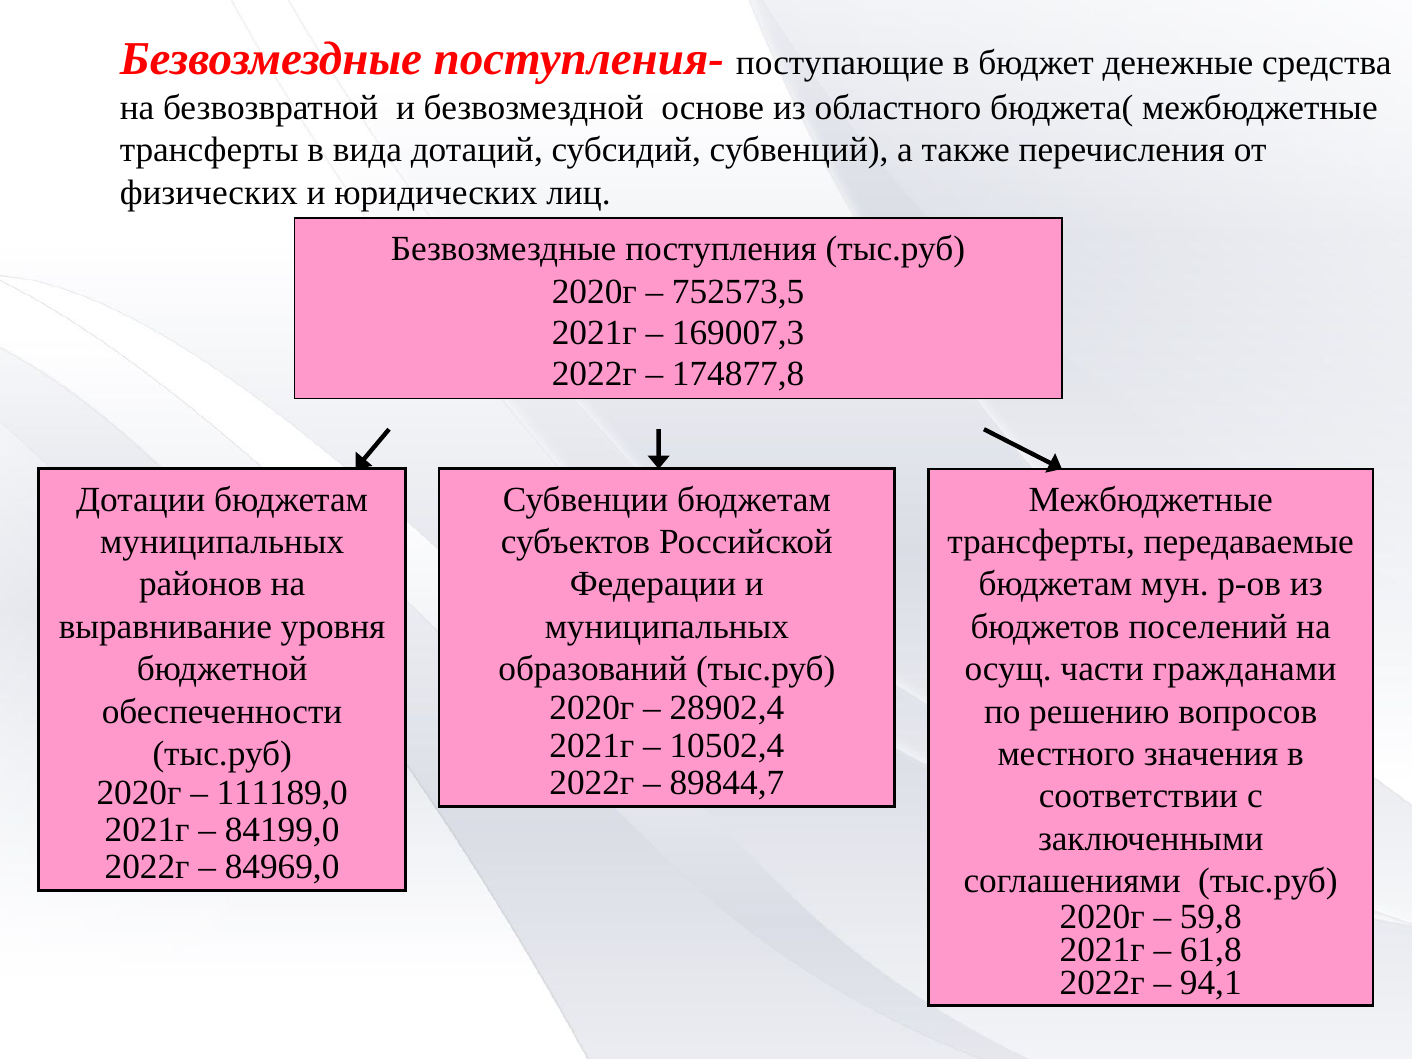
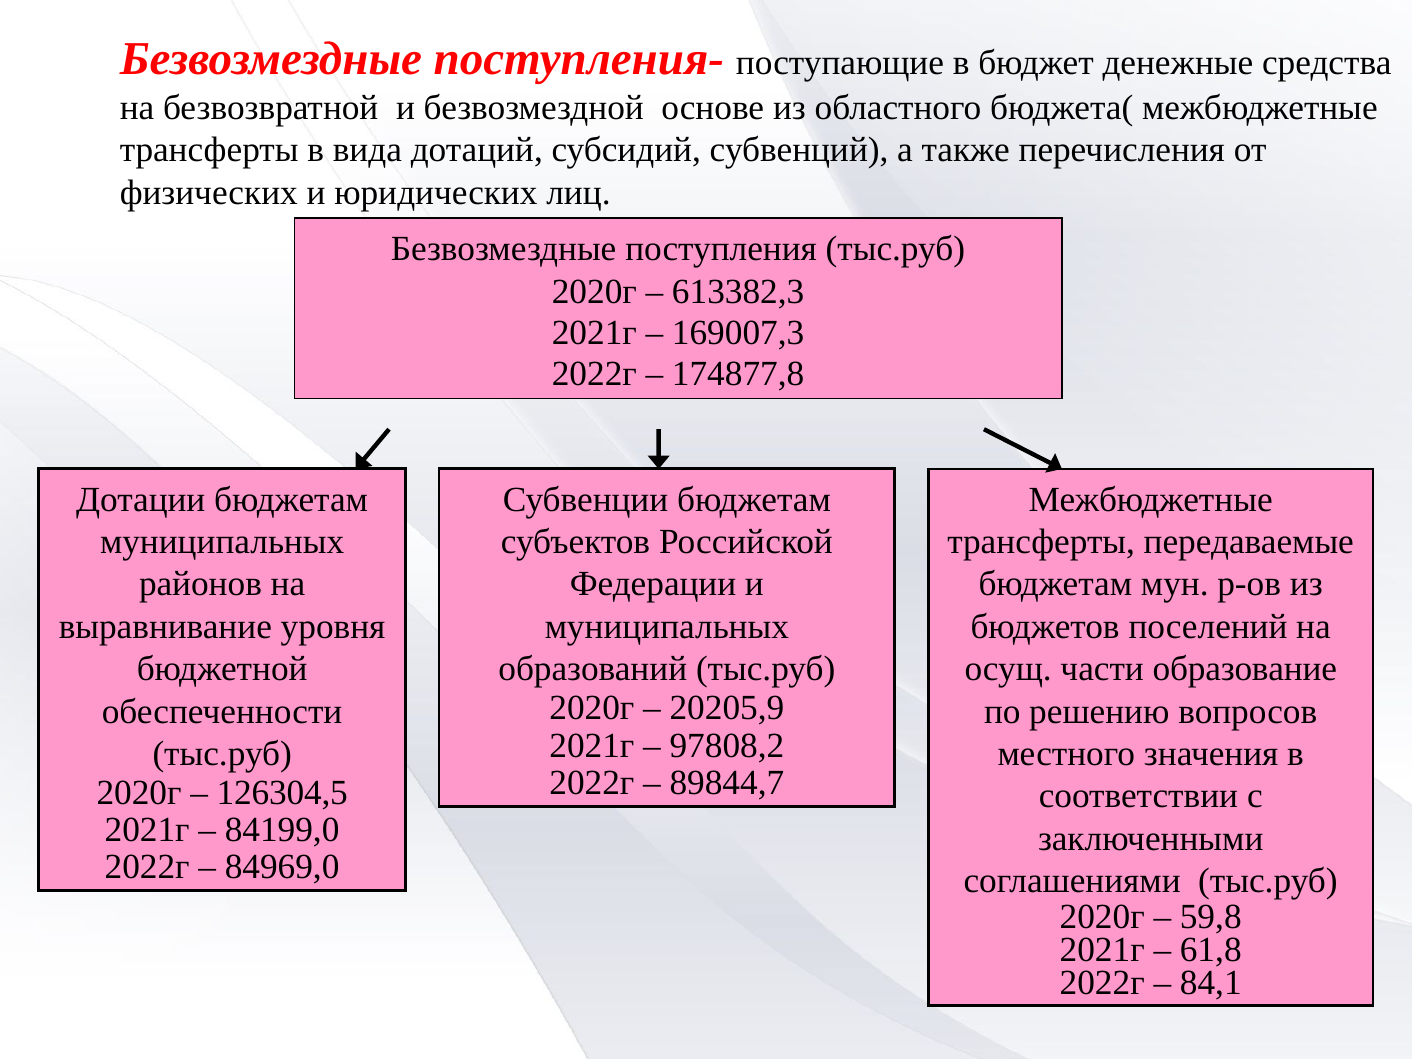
752573,5: 752573,5 -> 613382,3 (738, 291)
гражданами: гражданами -> образование (1245, 669)
28902,4: 28902,4 -> 20205,9 (727, 708)
10502,4: 10502,4 -> 97808,2 (727, 745)
111189,0: 111189,0 -> 126304,5 (282, 793)
94,1: 94,1 -> 84,1 (1211, 983)
